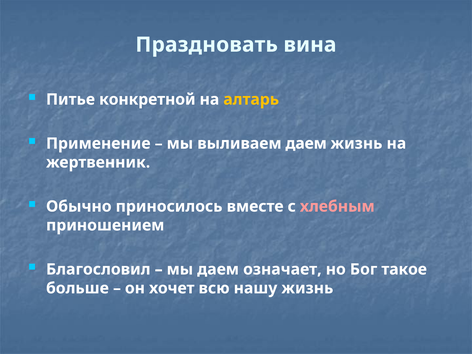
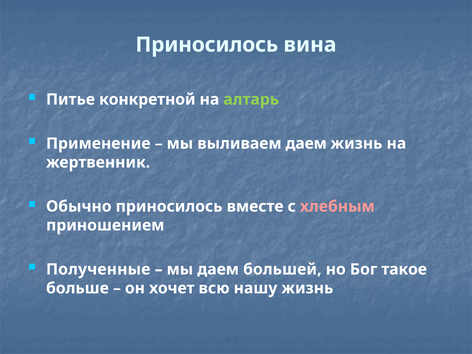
Праздновать: Праздновать -> Приносилось (207, 45)
алтарь colour: yellow -> light green (251, 99)
Благословил: Благословил -> Полученные (98, 269)
означает: означает -> большей (282, 269)
